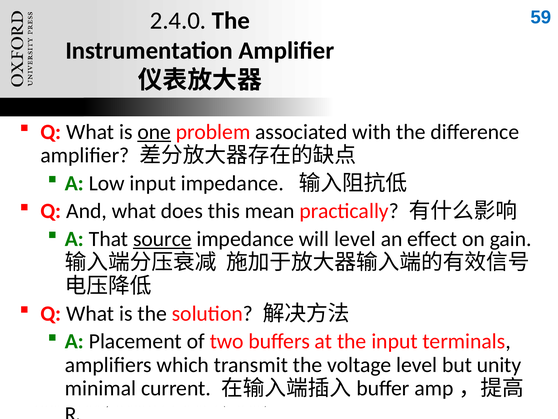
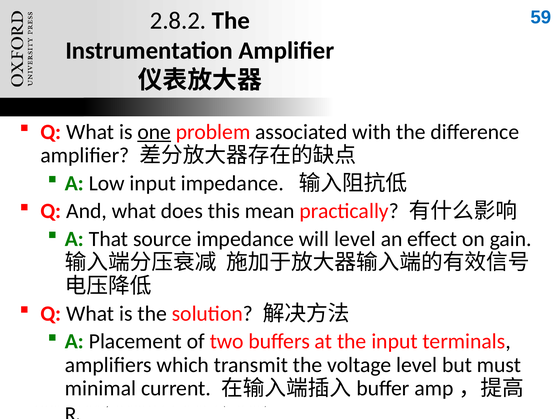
2.4.0: 2.4.0 -> 2.8.2 (178, 21)
source underline: present -> none (162, 239)
unity: unity -> must (499, 365)
